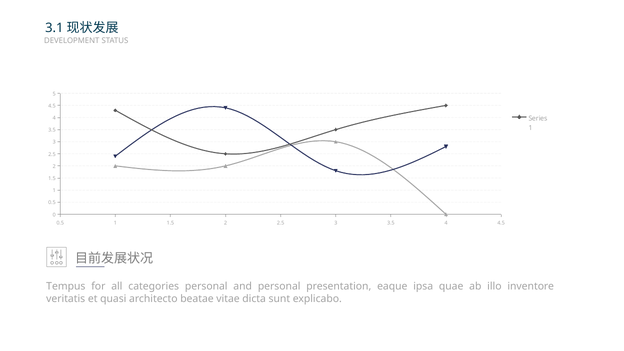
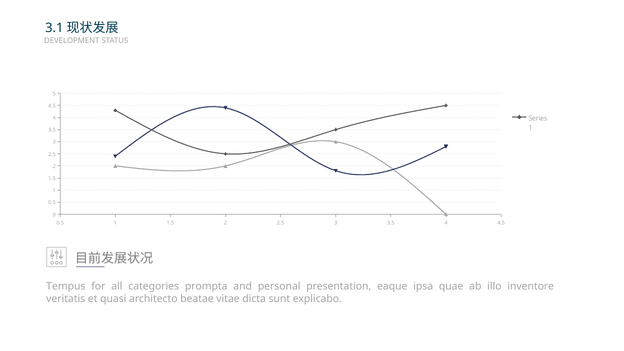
categories personal: personal -> prompta (206, 287)
